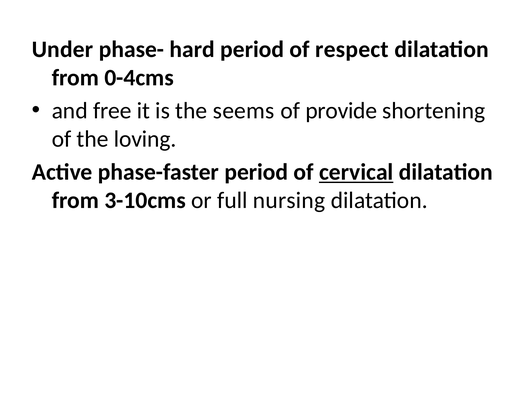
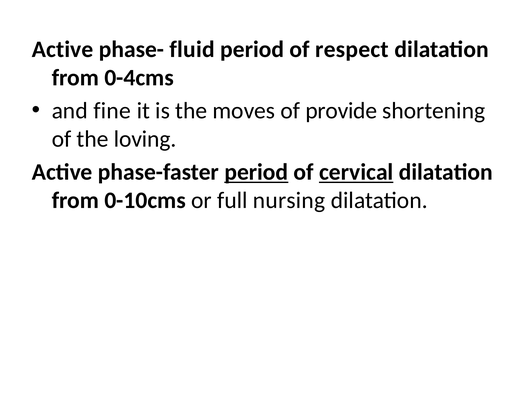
Under: Under -> Active (63, 49)
hard: hard -> fluid (192, 49)
free: free -> fine (112, 111)
seems: seems -> moves (244, 111)
period underline: none -> present (256, 172)
3-10cms: 3-10cms -> 0-10cms (145, 200)
